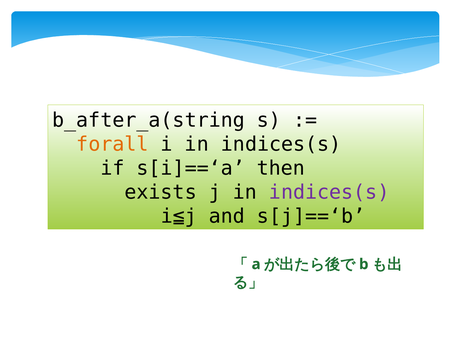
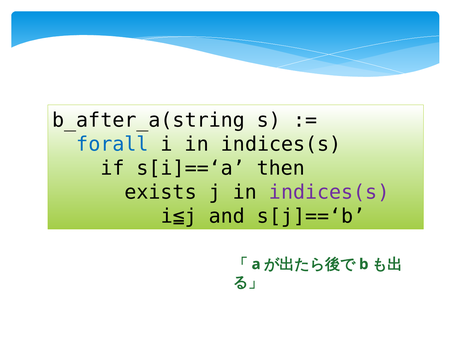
forall colour: orange -> blue (112, 145)
